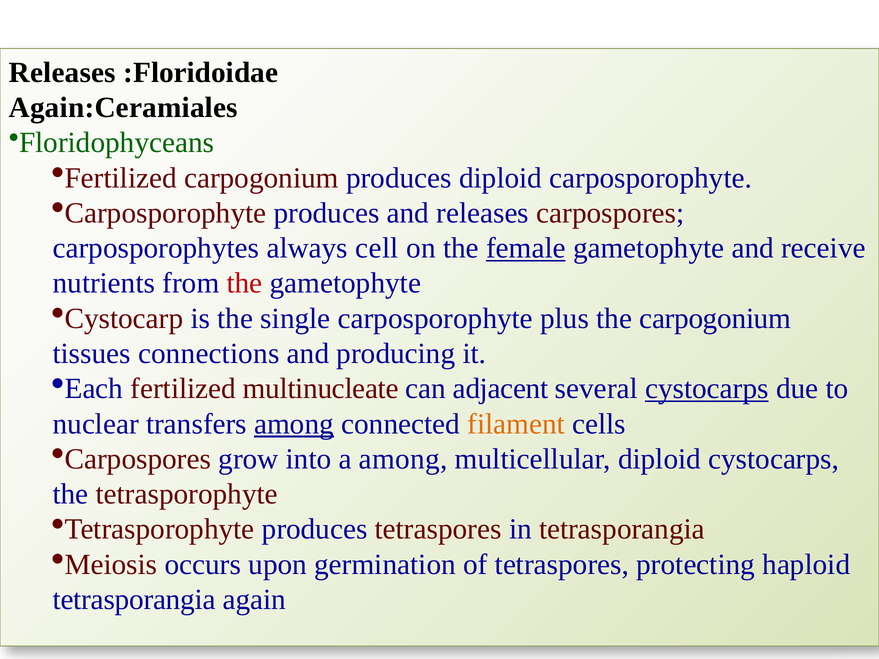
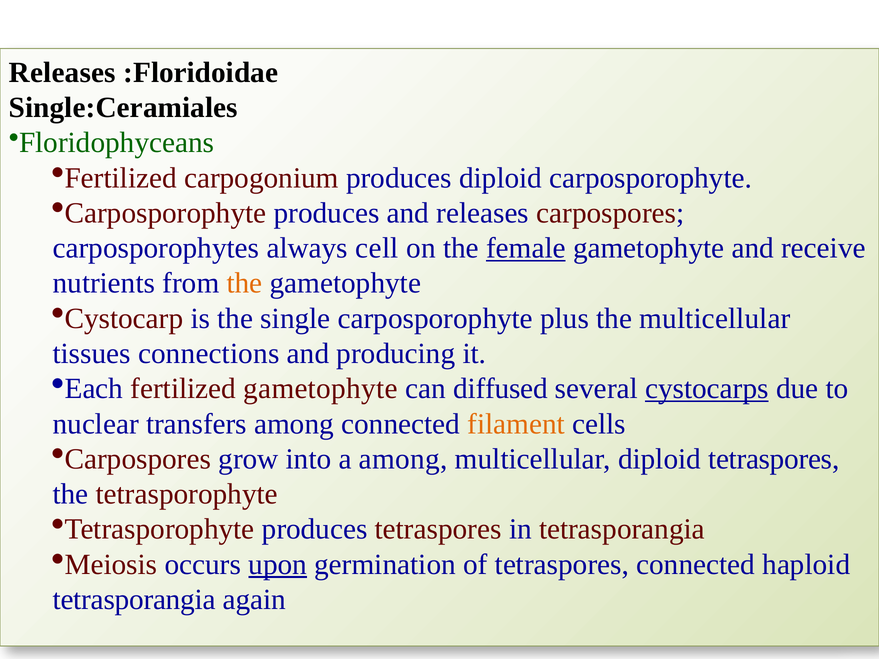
Again:Ceramiales: Again:Ceramiales -> Single:Ceramiales (123, 108)
the colour: red -> orange (245, 283)
the carpogonium: carpogonium -> multicellular (715, 319)
fertilized multinucleate: multinucleate -> gametophyte (320, 389)
adjacent: adjacent -> diffused (501, 389)
among underline: present -> none (294, 424)
diploid cystocarps: cystocarps -> tetraspores (774, 459)
upon underline: none -> present (278, 565)
tetraspores protecting: protecting -> connected (696, 565)
